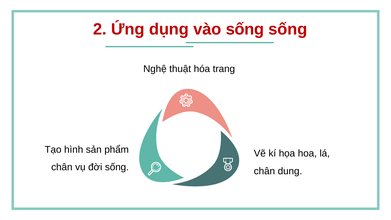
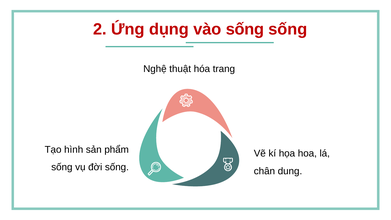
chân: chân -> sống (62, 167)
